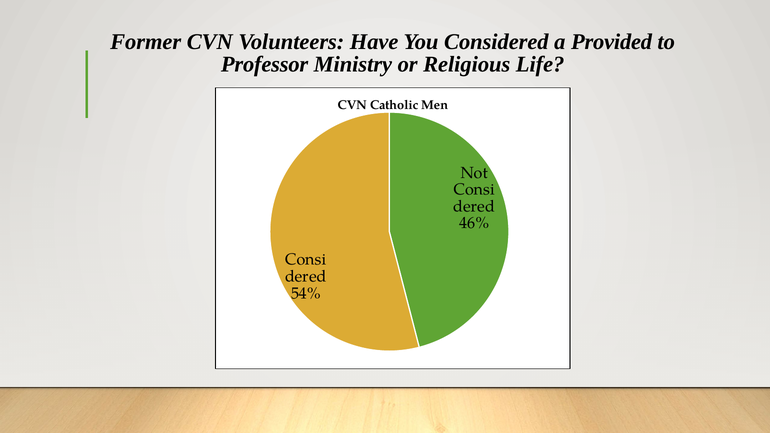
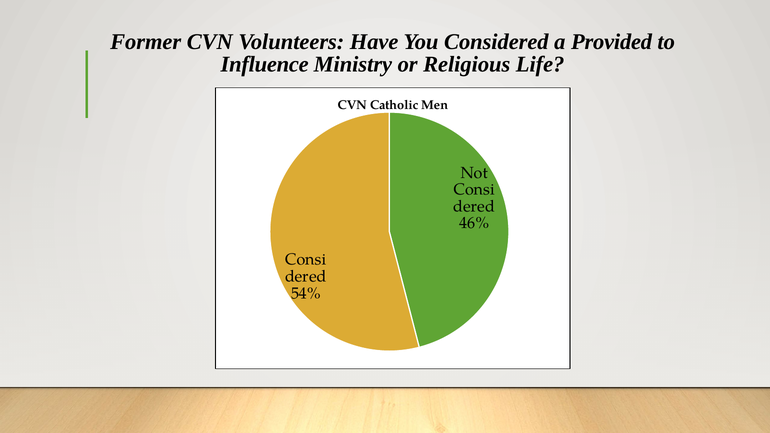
Professor: Professor -> Influence (265, 64)
